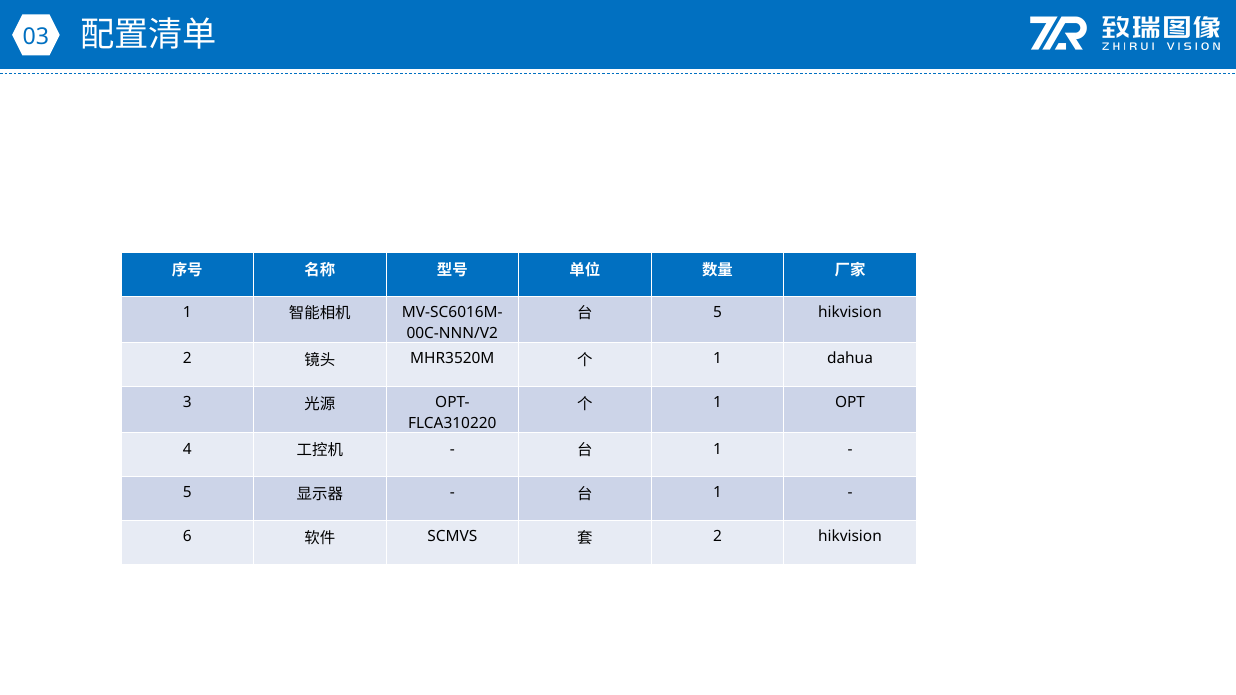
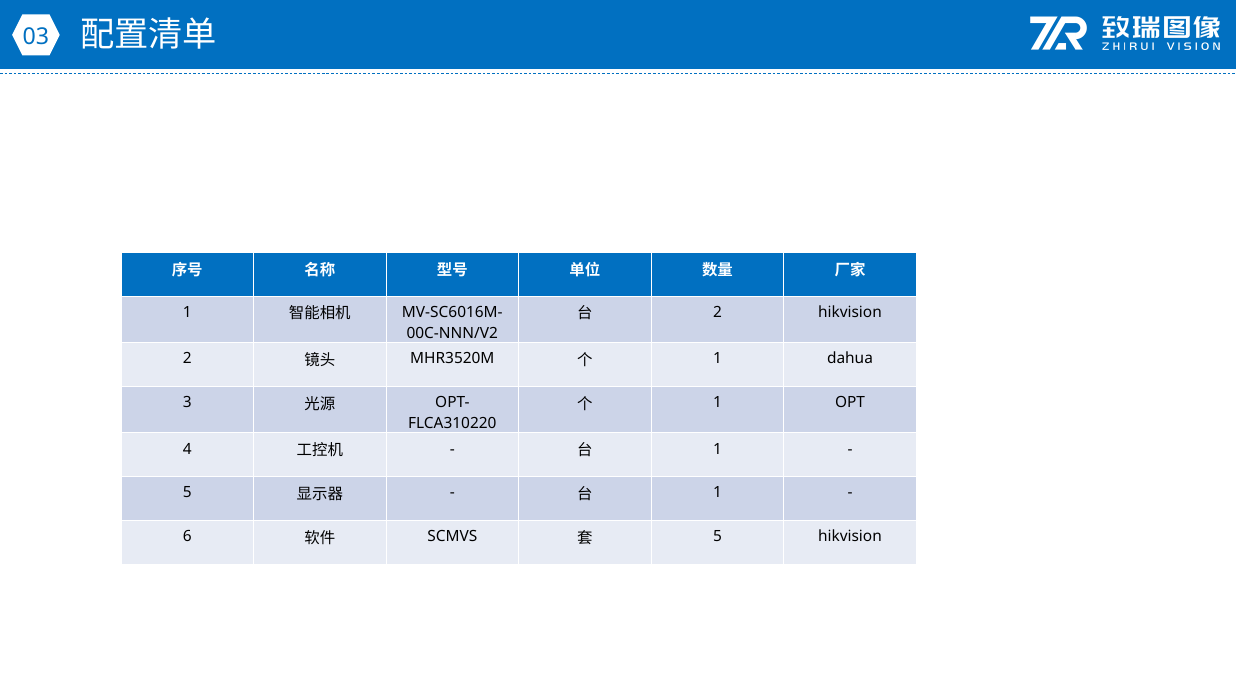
5: 5 -> 2 (718, 313)
2: 2 -> 5 (718, 537)
